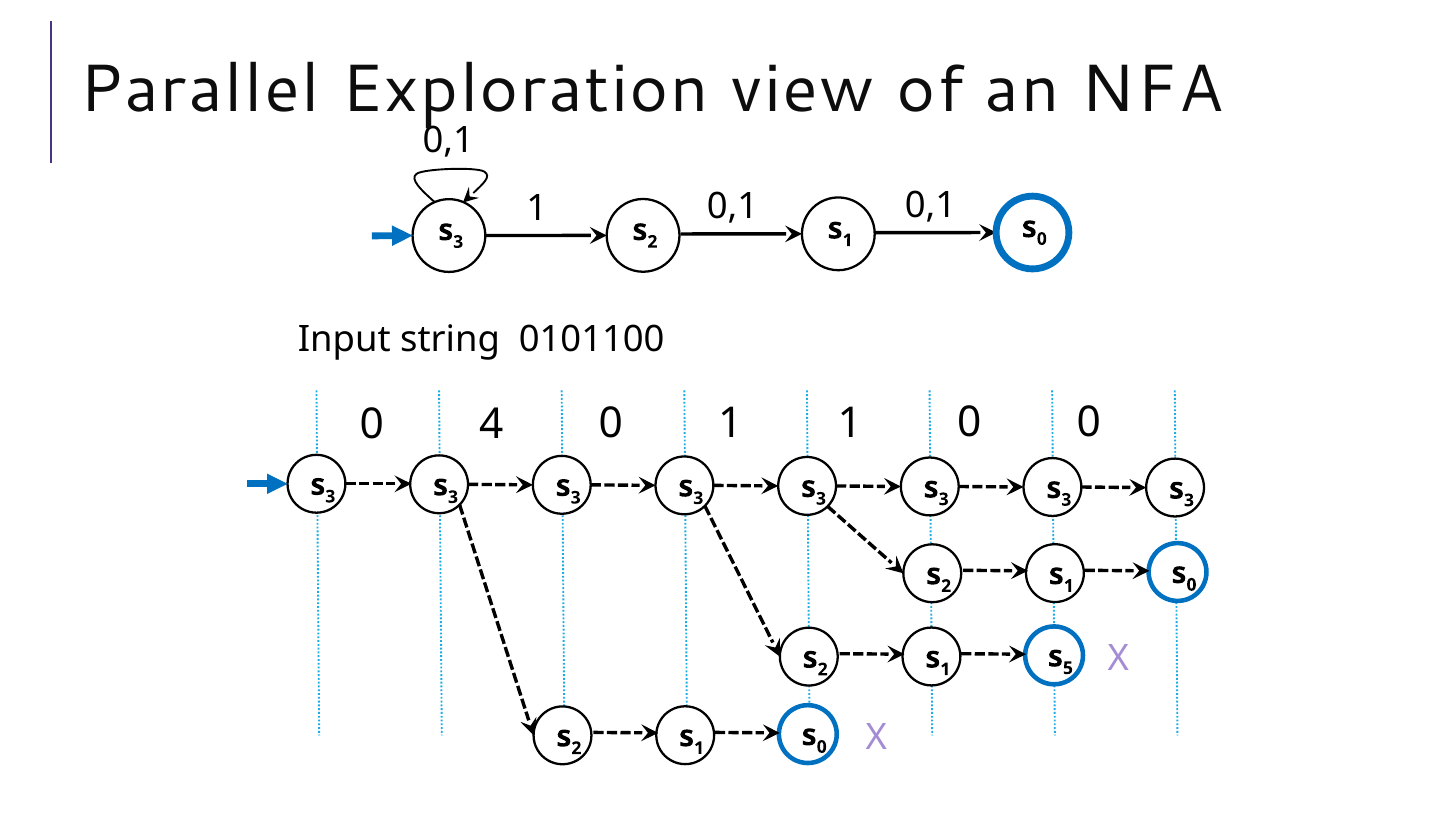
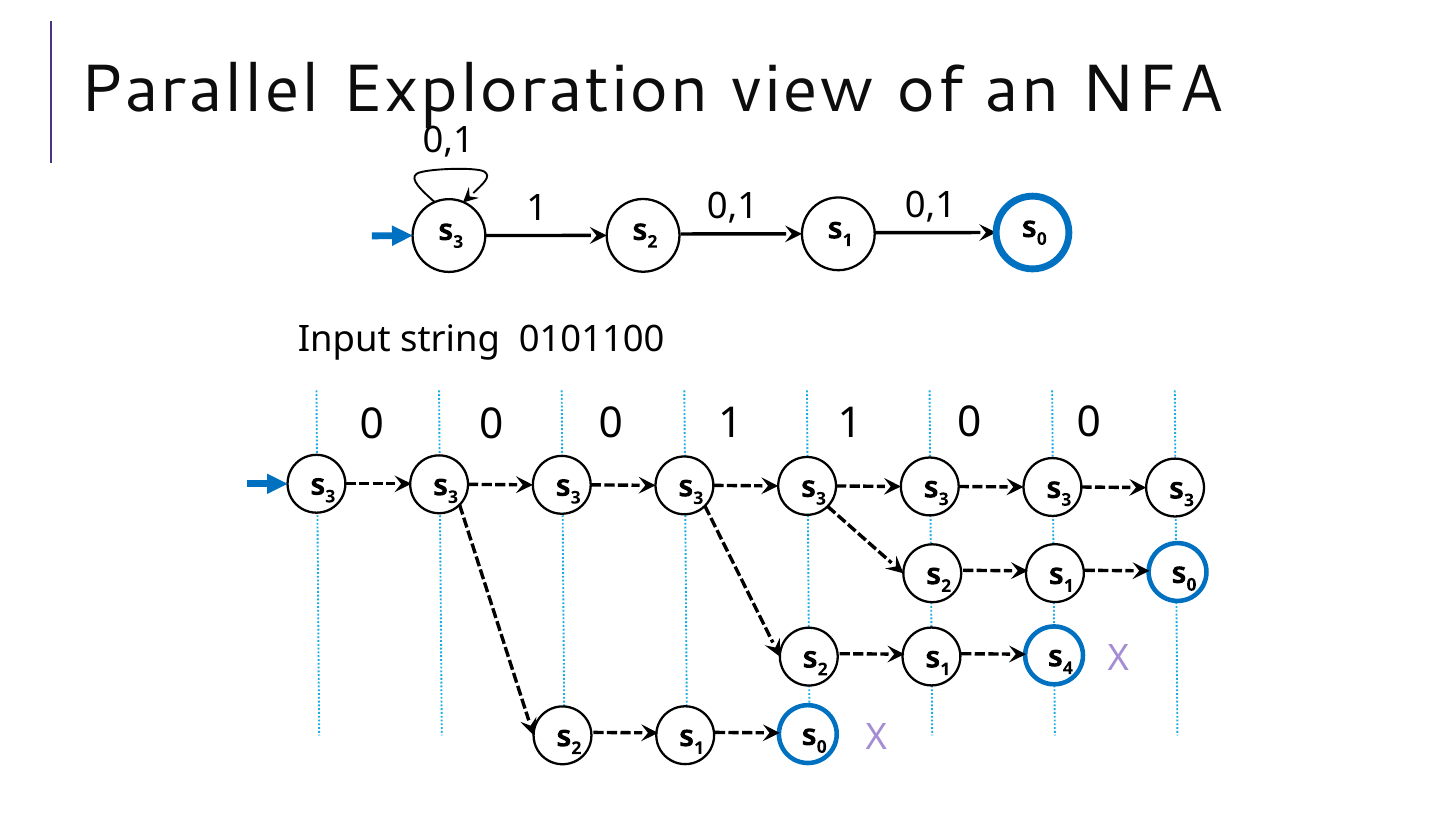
4: 4 -> 0 (491, 424)
5: 5 -> 4 (1068, 668)
